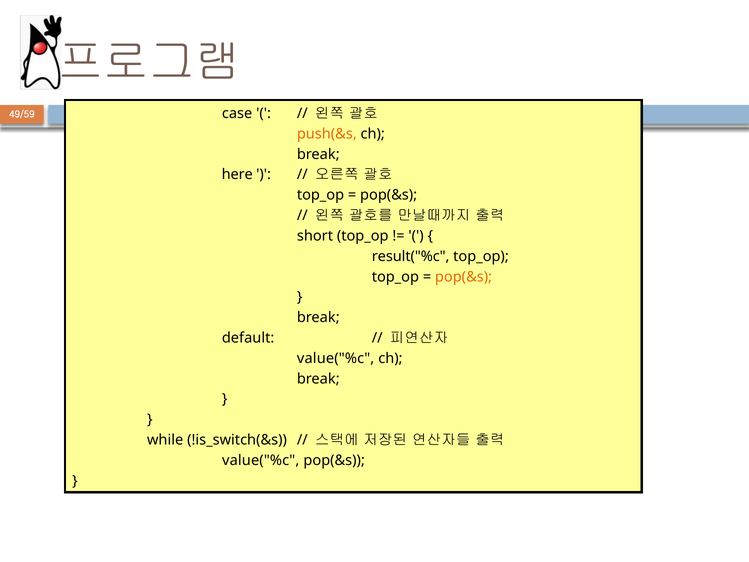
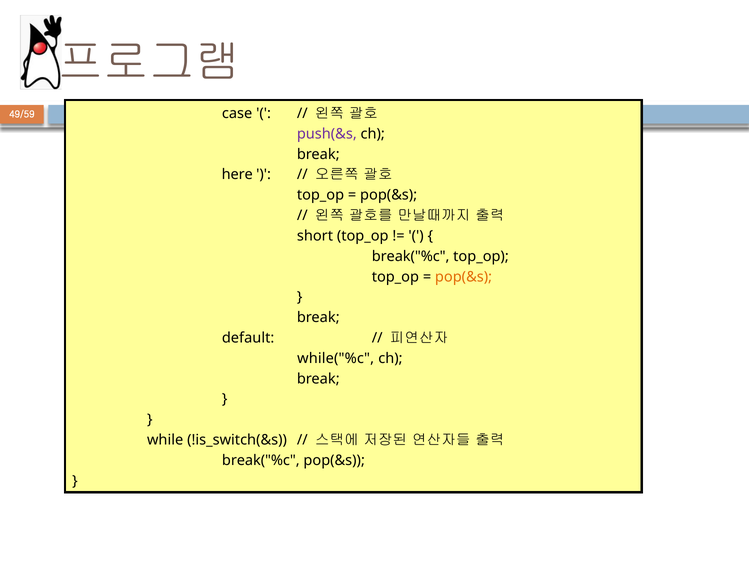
push(&s colour: orange -> purple (327, 134)
result("%c: result("%c -> break("%c (411, 256)
value("%c: value("%c -> while("%c (336, 358)
value("%c: value("%c -> break("%c (261, 460)
